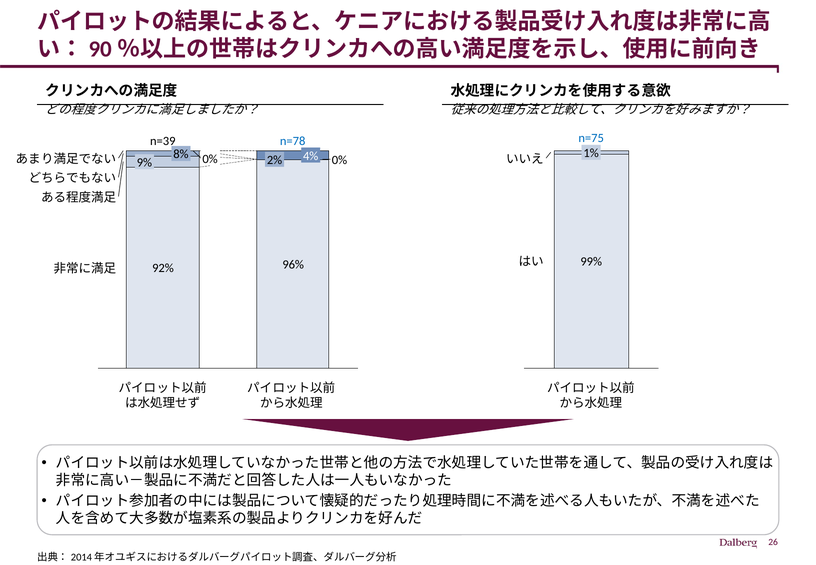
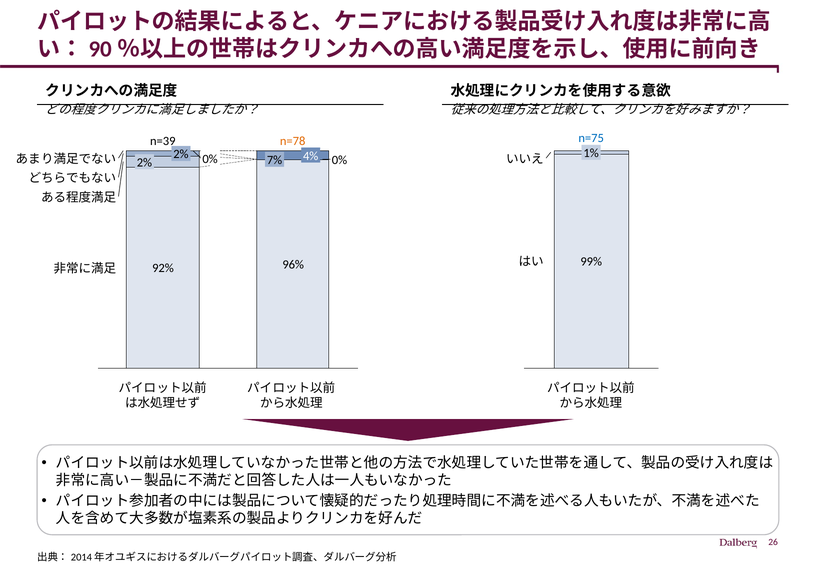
n=78 colour: blue -> orange (293, 141)
8%: 8% -> 2% (181, 154)
2%: 2% -> 7% (275, 160)
9%: 9% -> 2% (144, 163)
